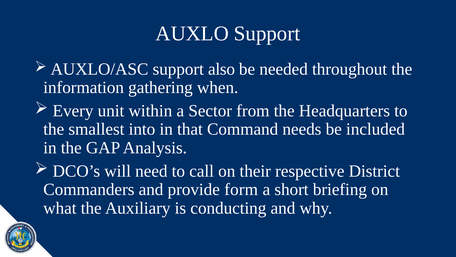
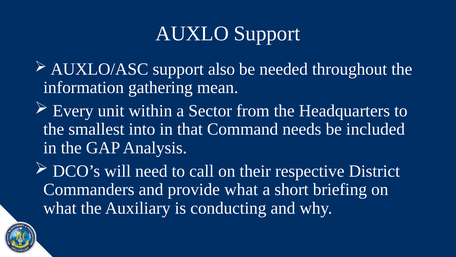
when: when -> mean (218, 87)
provide form: form -> what (241, 189)
